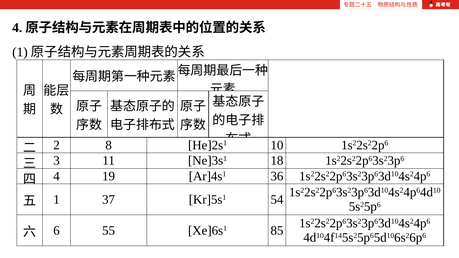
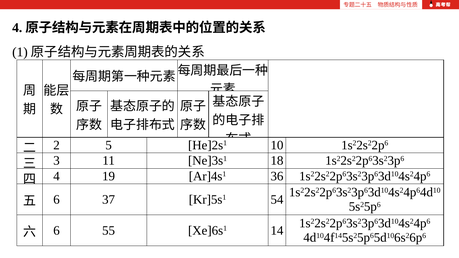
8: 8 -> 5 (109, 145)
1: 1 -> 6 (57, 200)
85: 85 -> 14 (277, 231)
